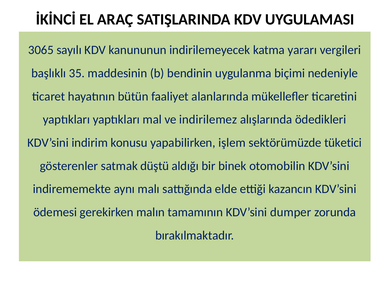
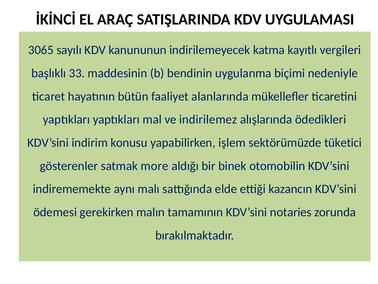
yararı: yararı -> kayıtlı (302, 50)
35: 35 -> 33 (77, 73)
düştü: düştü -> more (155, 166)
dumper: dumper -> notaries (291, 212)
